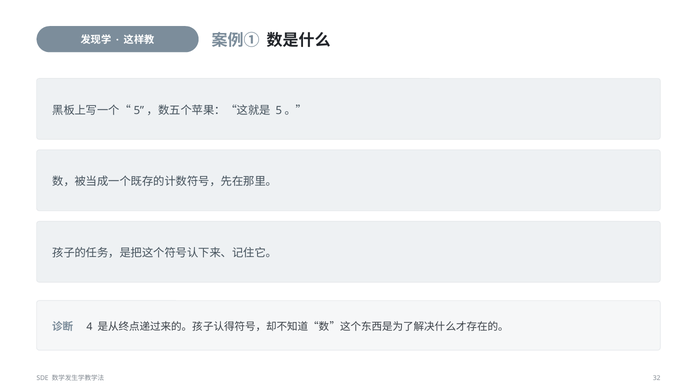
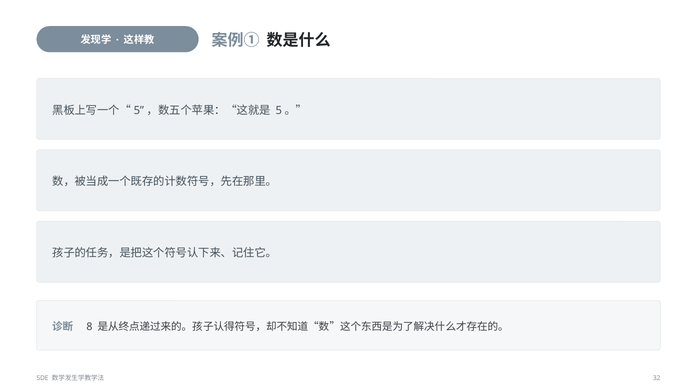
4: 4 -> 8 (89, 327)
